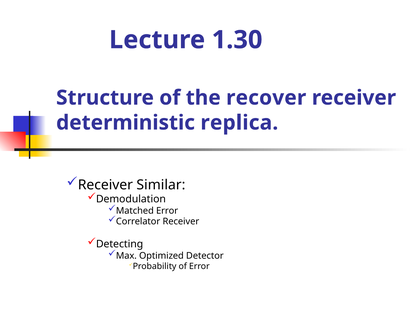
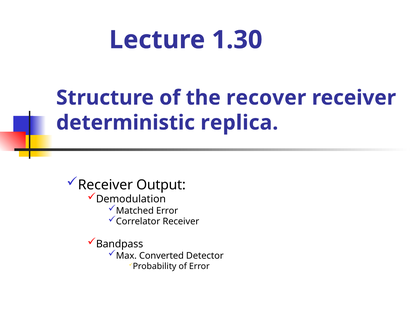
Similar: Similar -> Output (161, 185)
Detecting: Detecting -> Bandpass (120, 244)
Optimized: Optimized -> Converted (161, 256)
